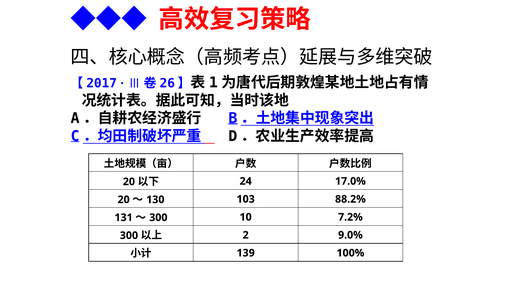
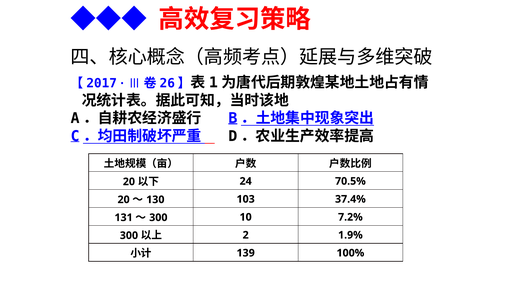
17.0%: 17.0% -> 70.5% (350, 181)
88.2%: 88.2% -> 37.4% (350, 199)
9.0%: 9.0% -> 1.9% (350, 235)
